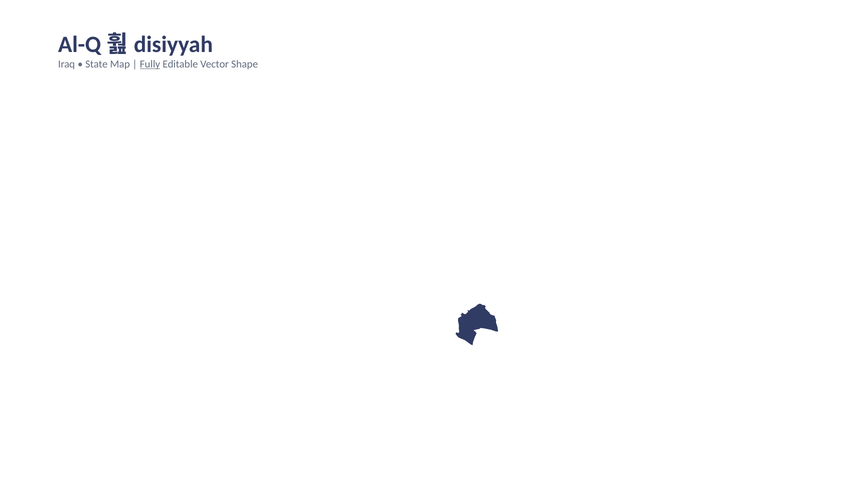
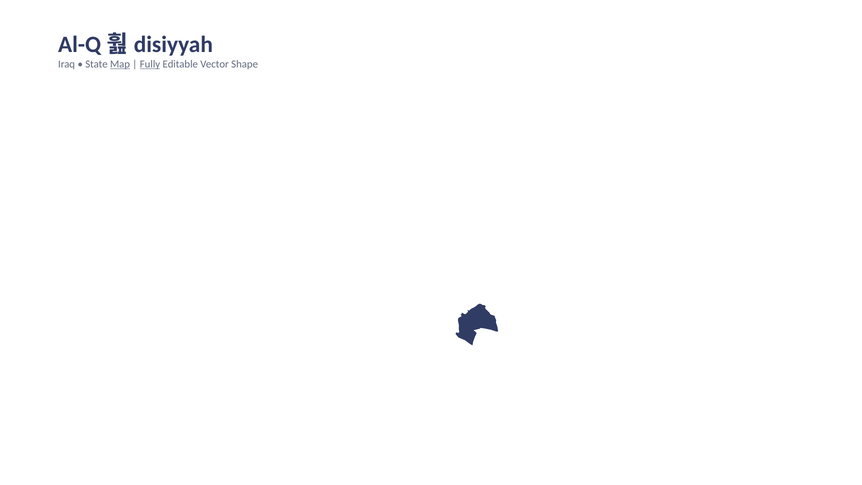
Map underline: none -> present (120, 64)
